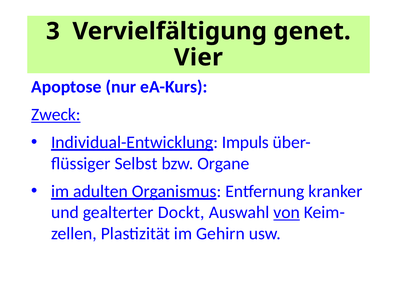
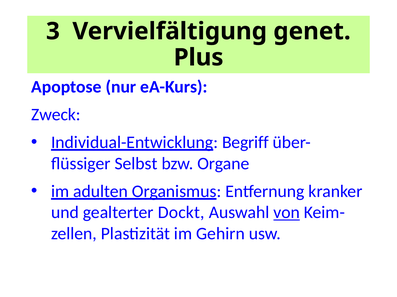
Vier: Vier -> Plus (199, 58)
Zweck underline: present -> none (56, 115)
Impuls: Impuls -> Begriff (245, 143)
